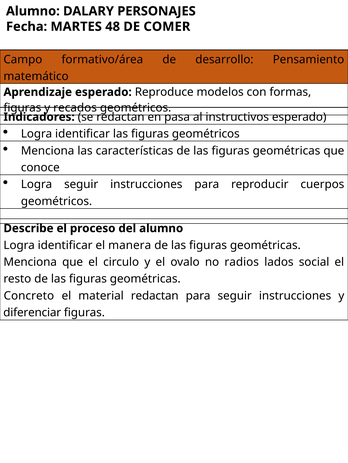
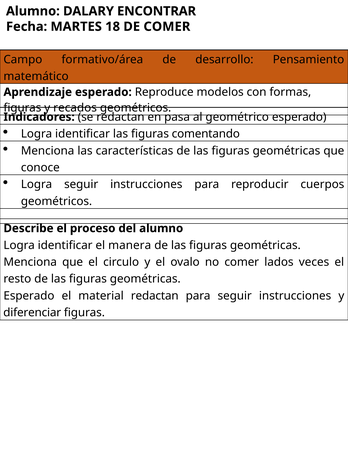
PERSONAJES: PERSONAJES -> ENCONTRAR (157, 11)
48: 48 -> 18 (113, 27)
instructivos: instructivos -> geométrico (237, 117)
figuras geométricos: geométricos -> comentando (206, 134)
no radios: radios -> comer (242, 263)
social: social -> veces (314, 263)
Concreto: Concreto -> Esperado (29, 296)
